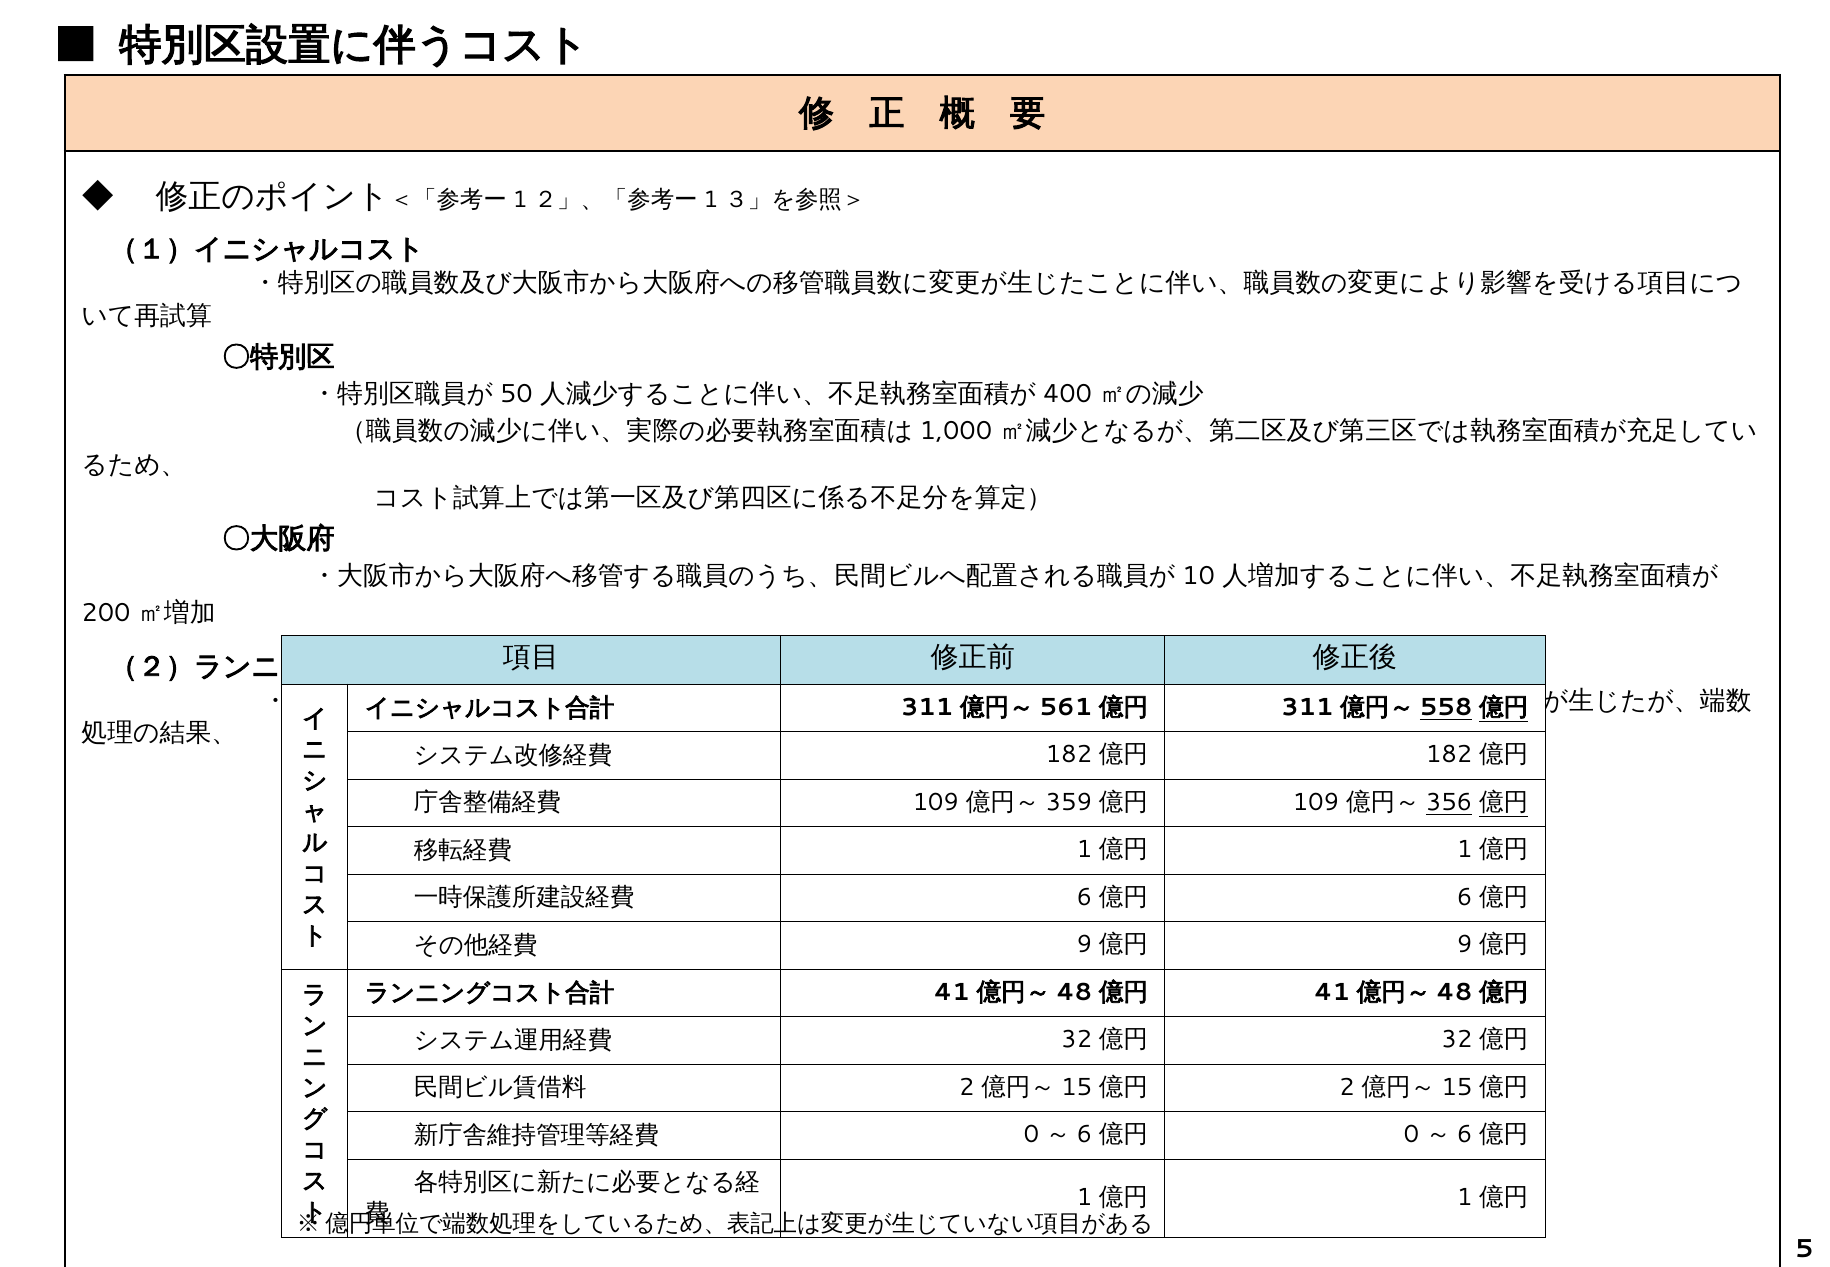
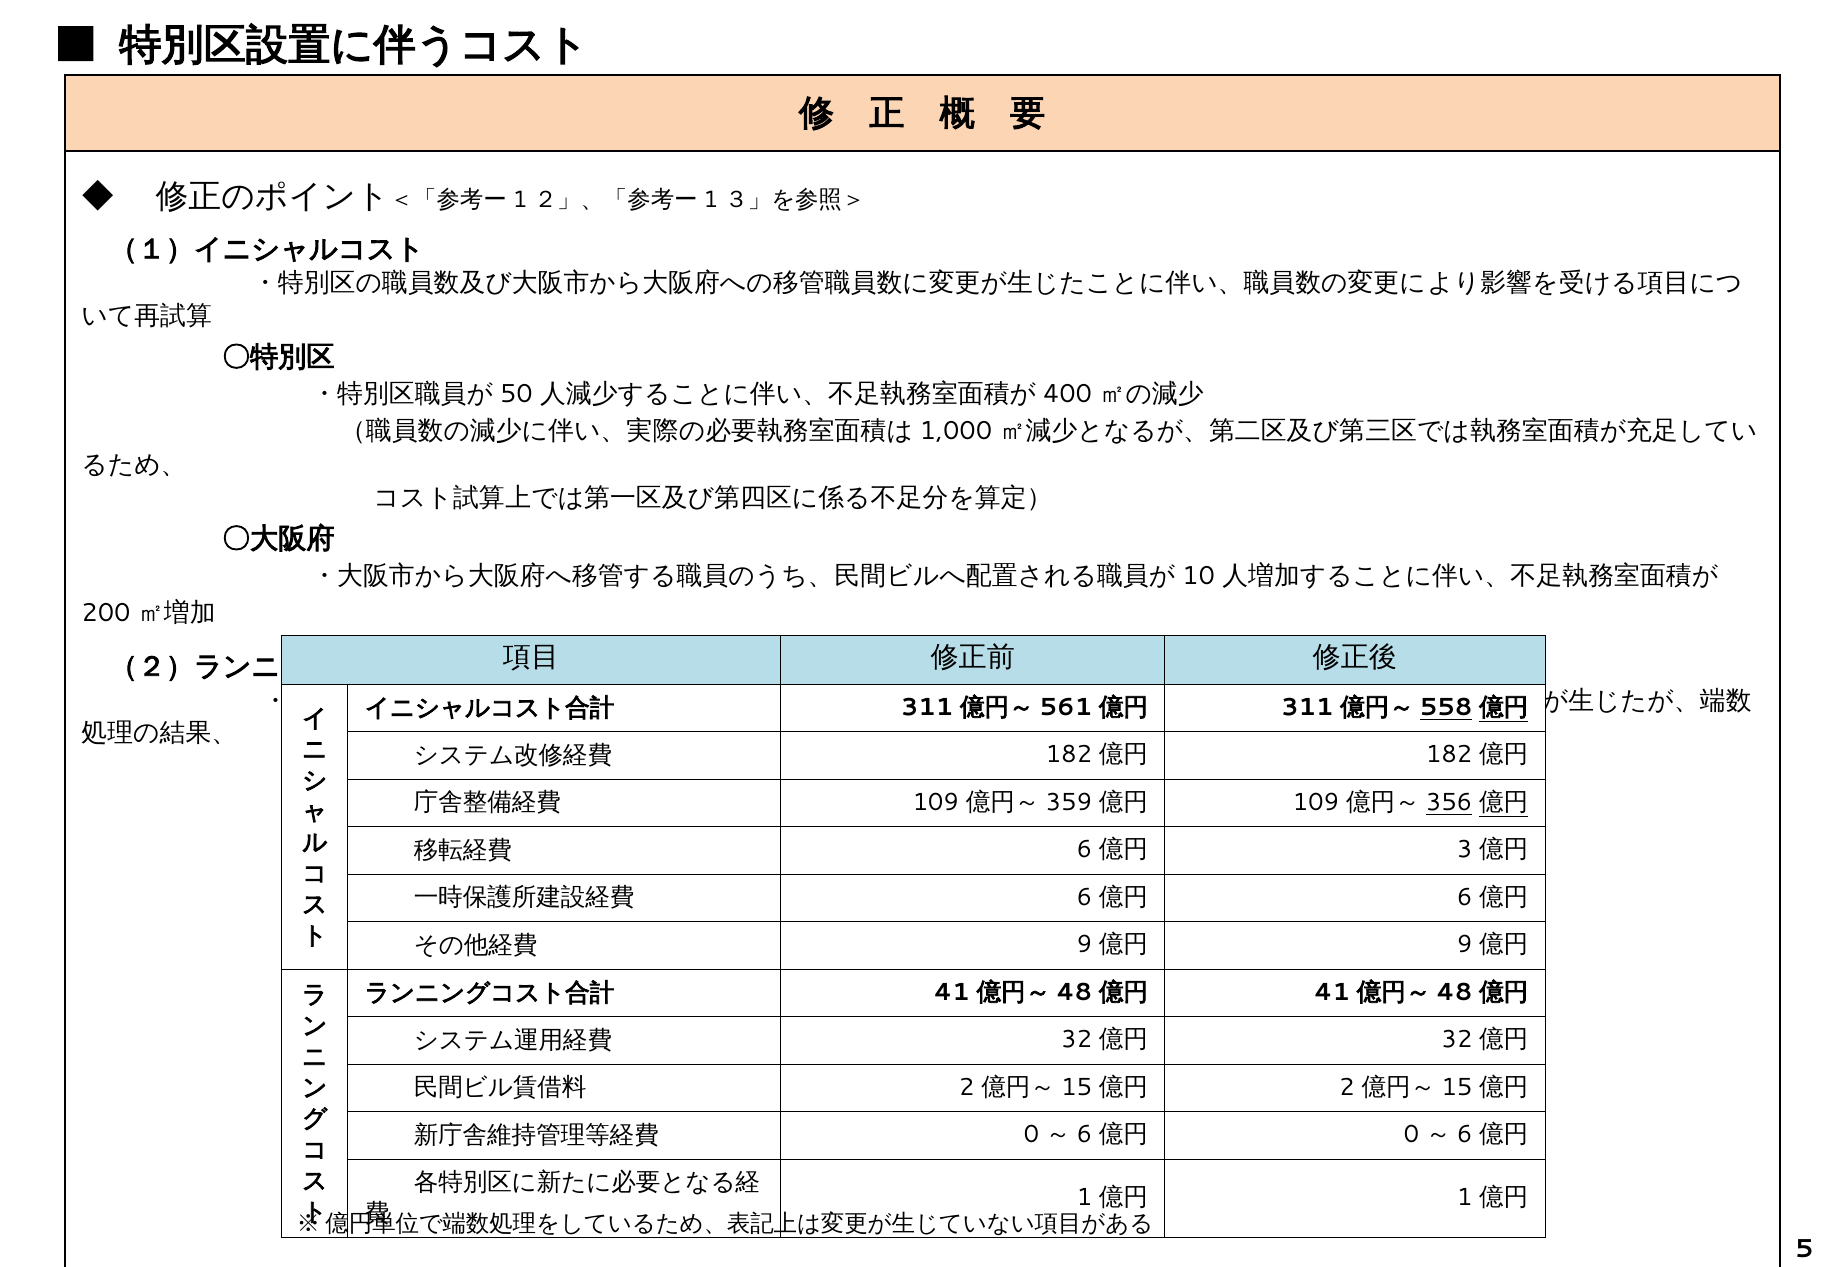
1: 1 -> 6 (1084, 850)
1: 1 -> 3 (1465, 850)
